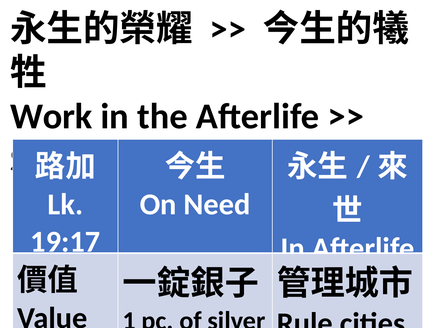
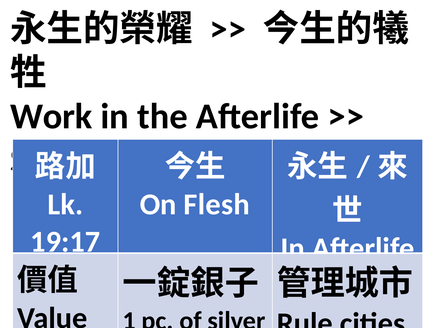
Need: Need -> Flesh (217, 205)
